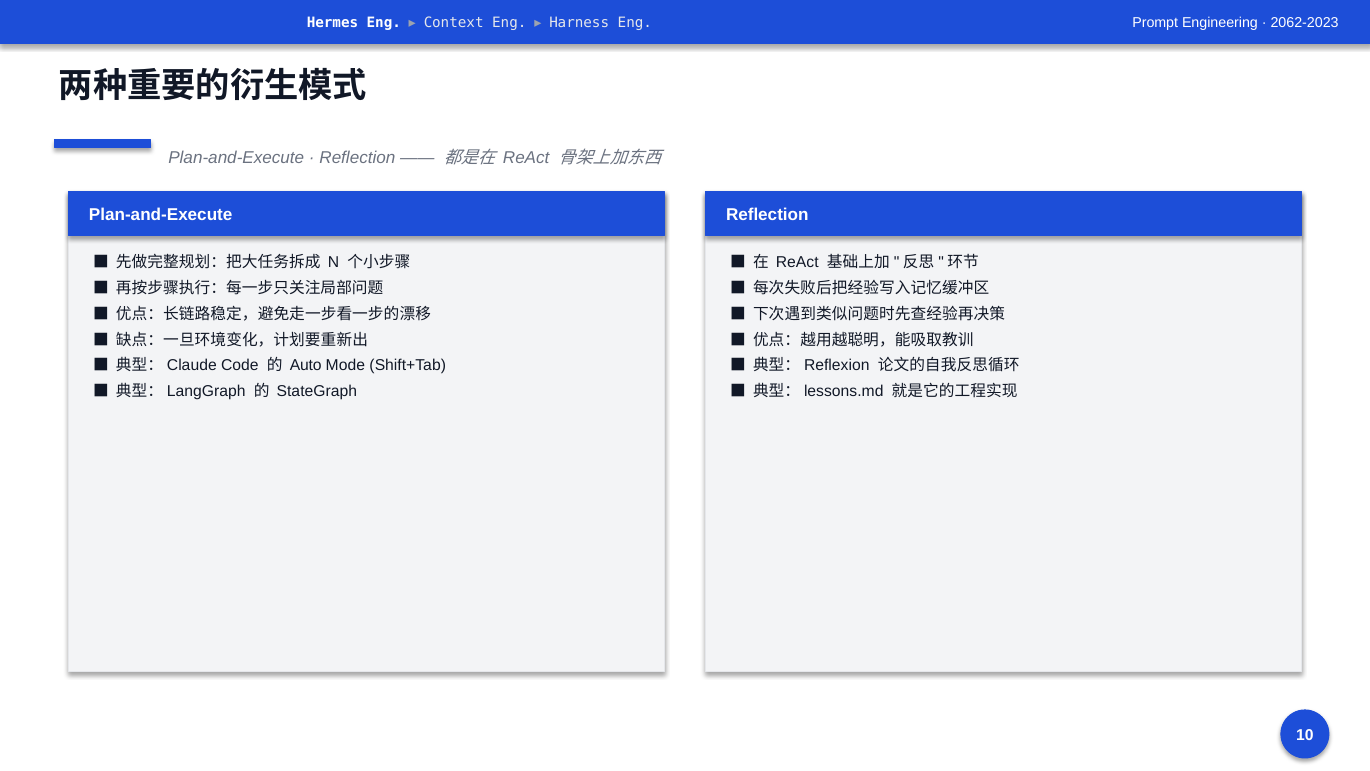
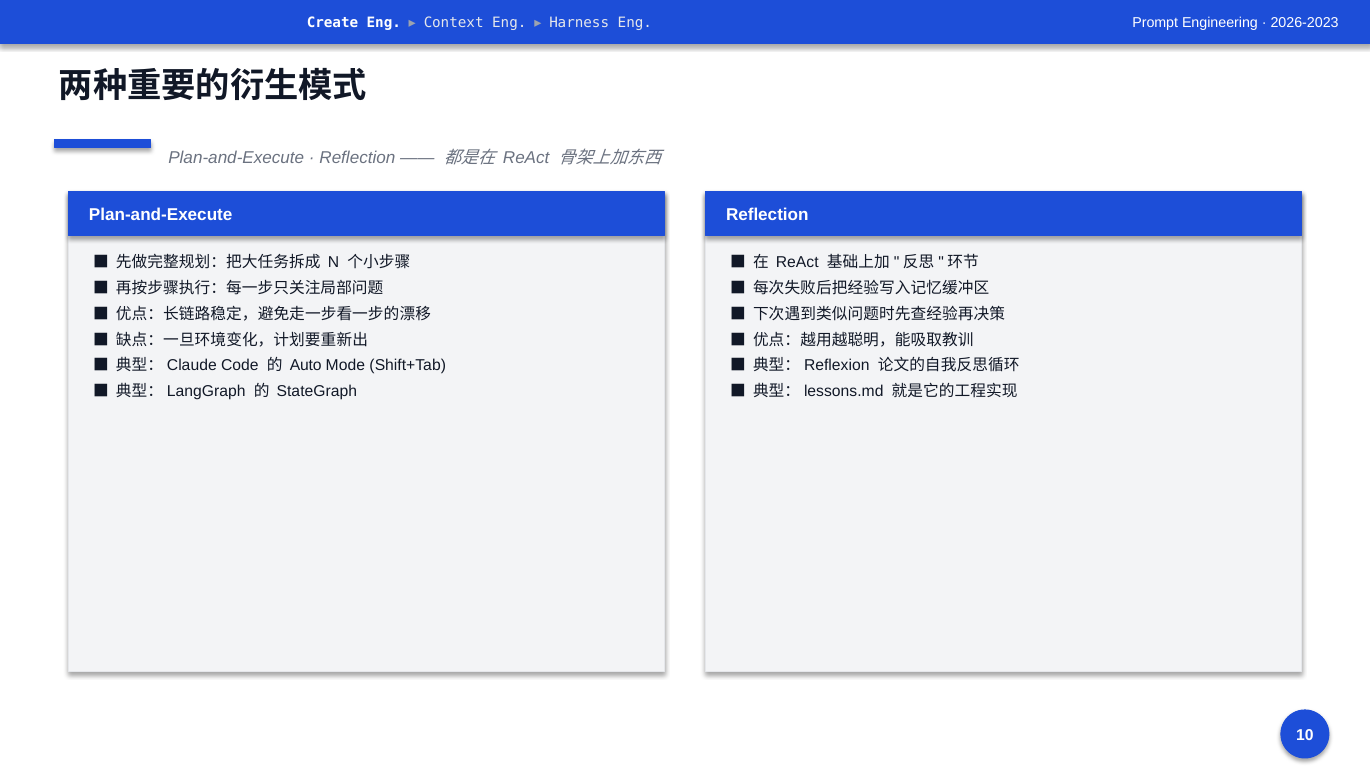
Hermes: Hermes -> Create (332, 23)
2062-2023: 2062-2023 -> 2026-2023 (1305, 23)
